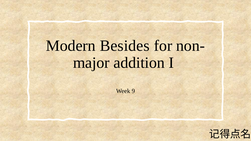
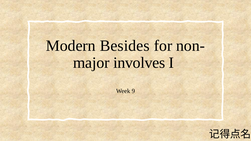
addition: addition -> involves (139, 63)
